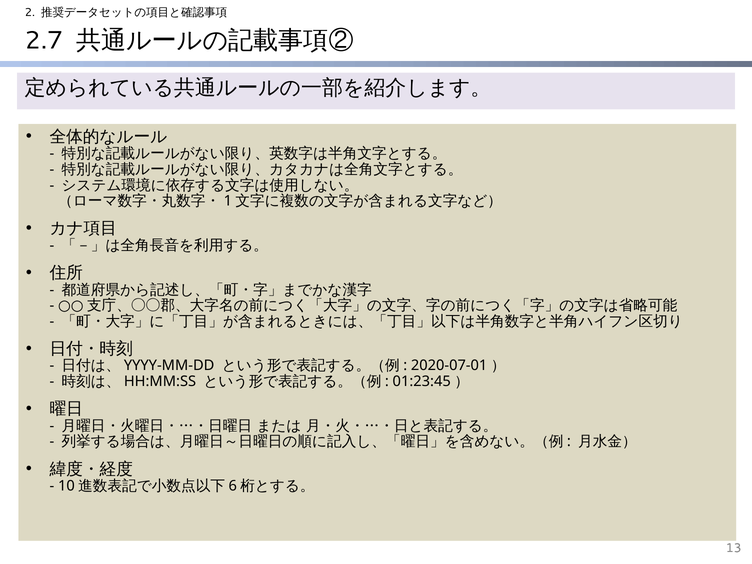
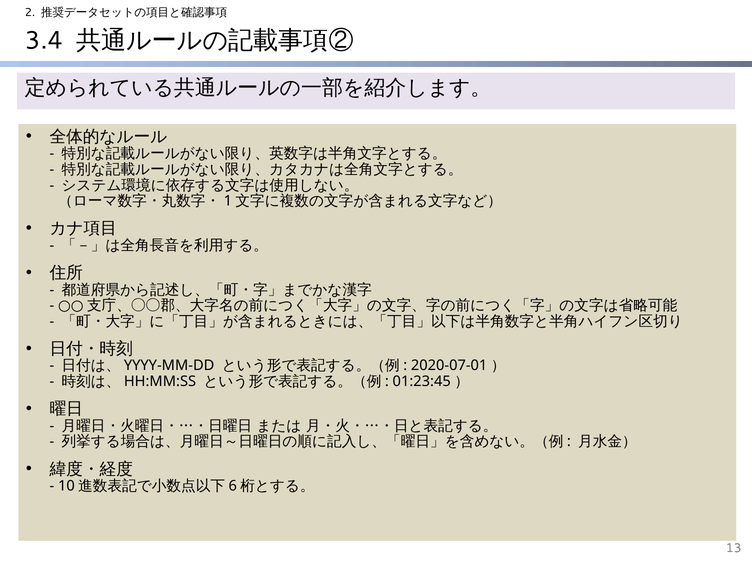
2.7: 2.7 -> 3.4 (44, 40)
